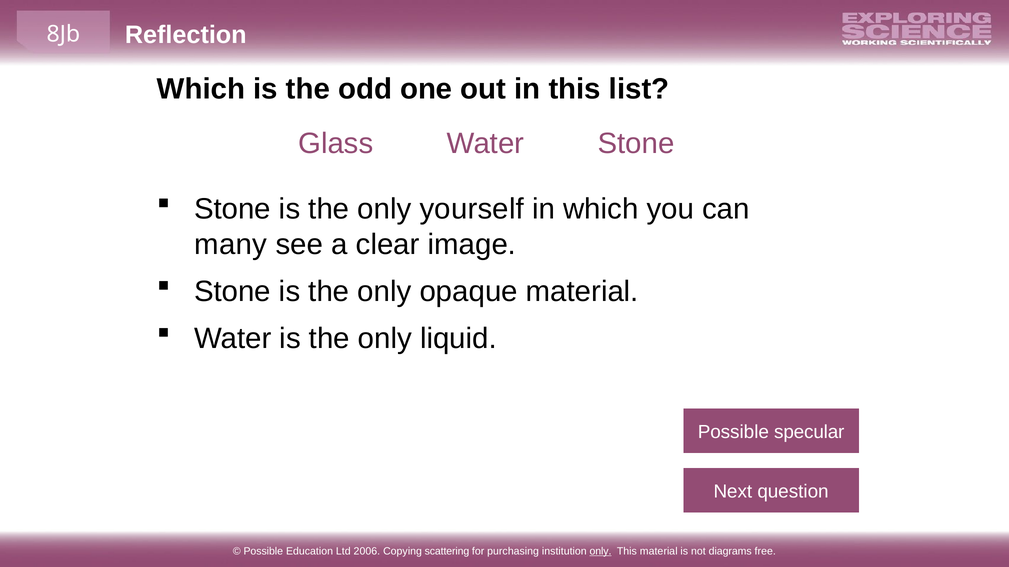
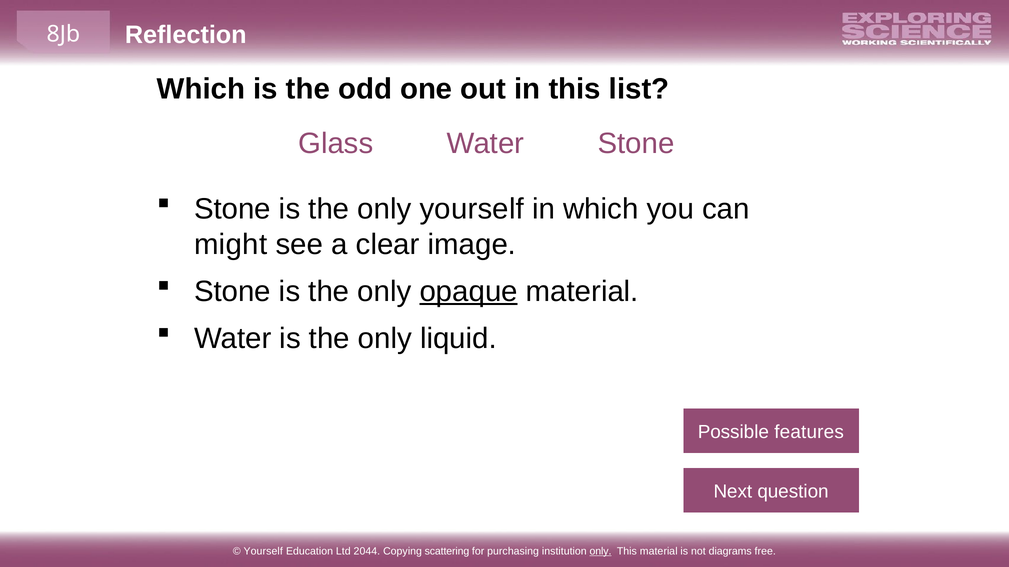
many: many -> might (231, 245)
opaque underline: none -> present (469, 292)
specular: specular -> features (809, 433)
Possible: Possible -> Yourself (263, 552)
2006: 2006 -> 2044 (367, 552)
